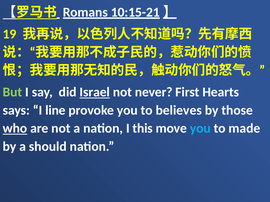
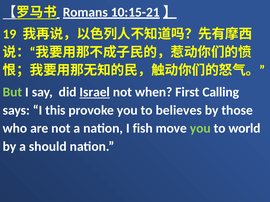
never: never -> when (154, 92)
Hearts: Hearts -> Calling (221, 92)
line: line -> this (55, 111)
who underline: present -> none (15, 129)
this: this -> fish (143, 129)
you colour: light blue -> light green (200, 129)
made: made -> world (244, 129)
